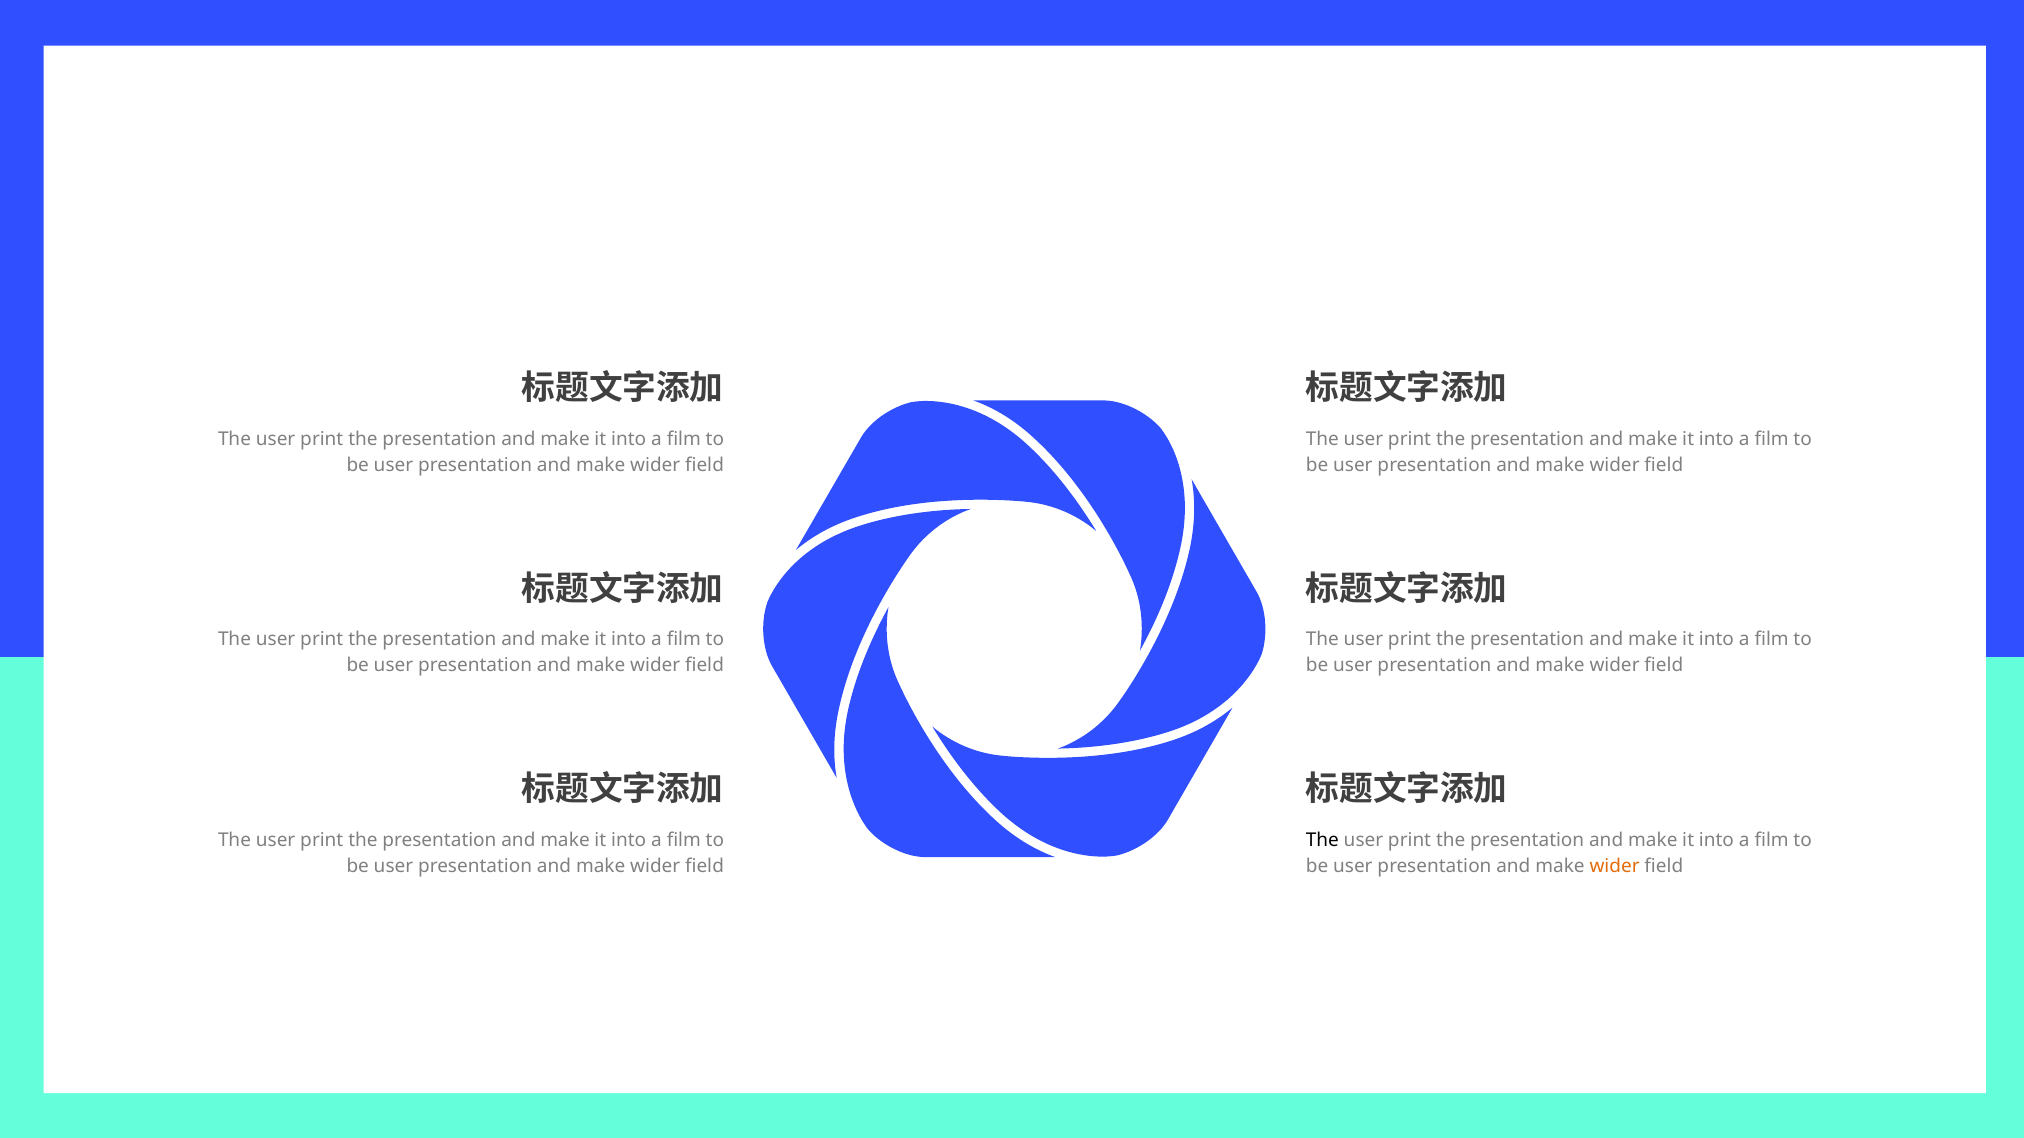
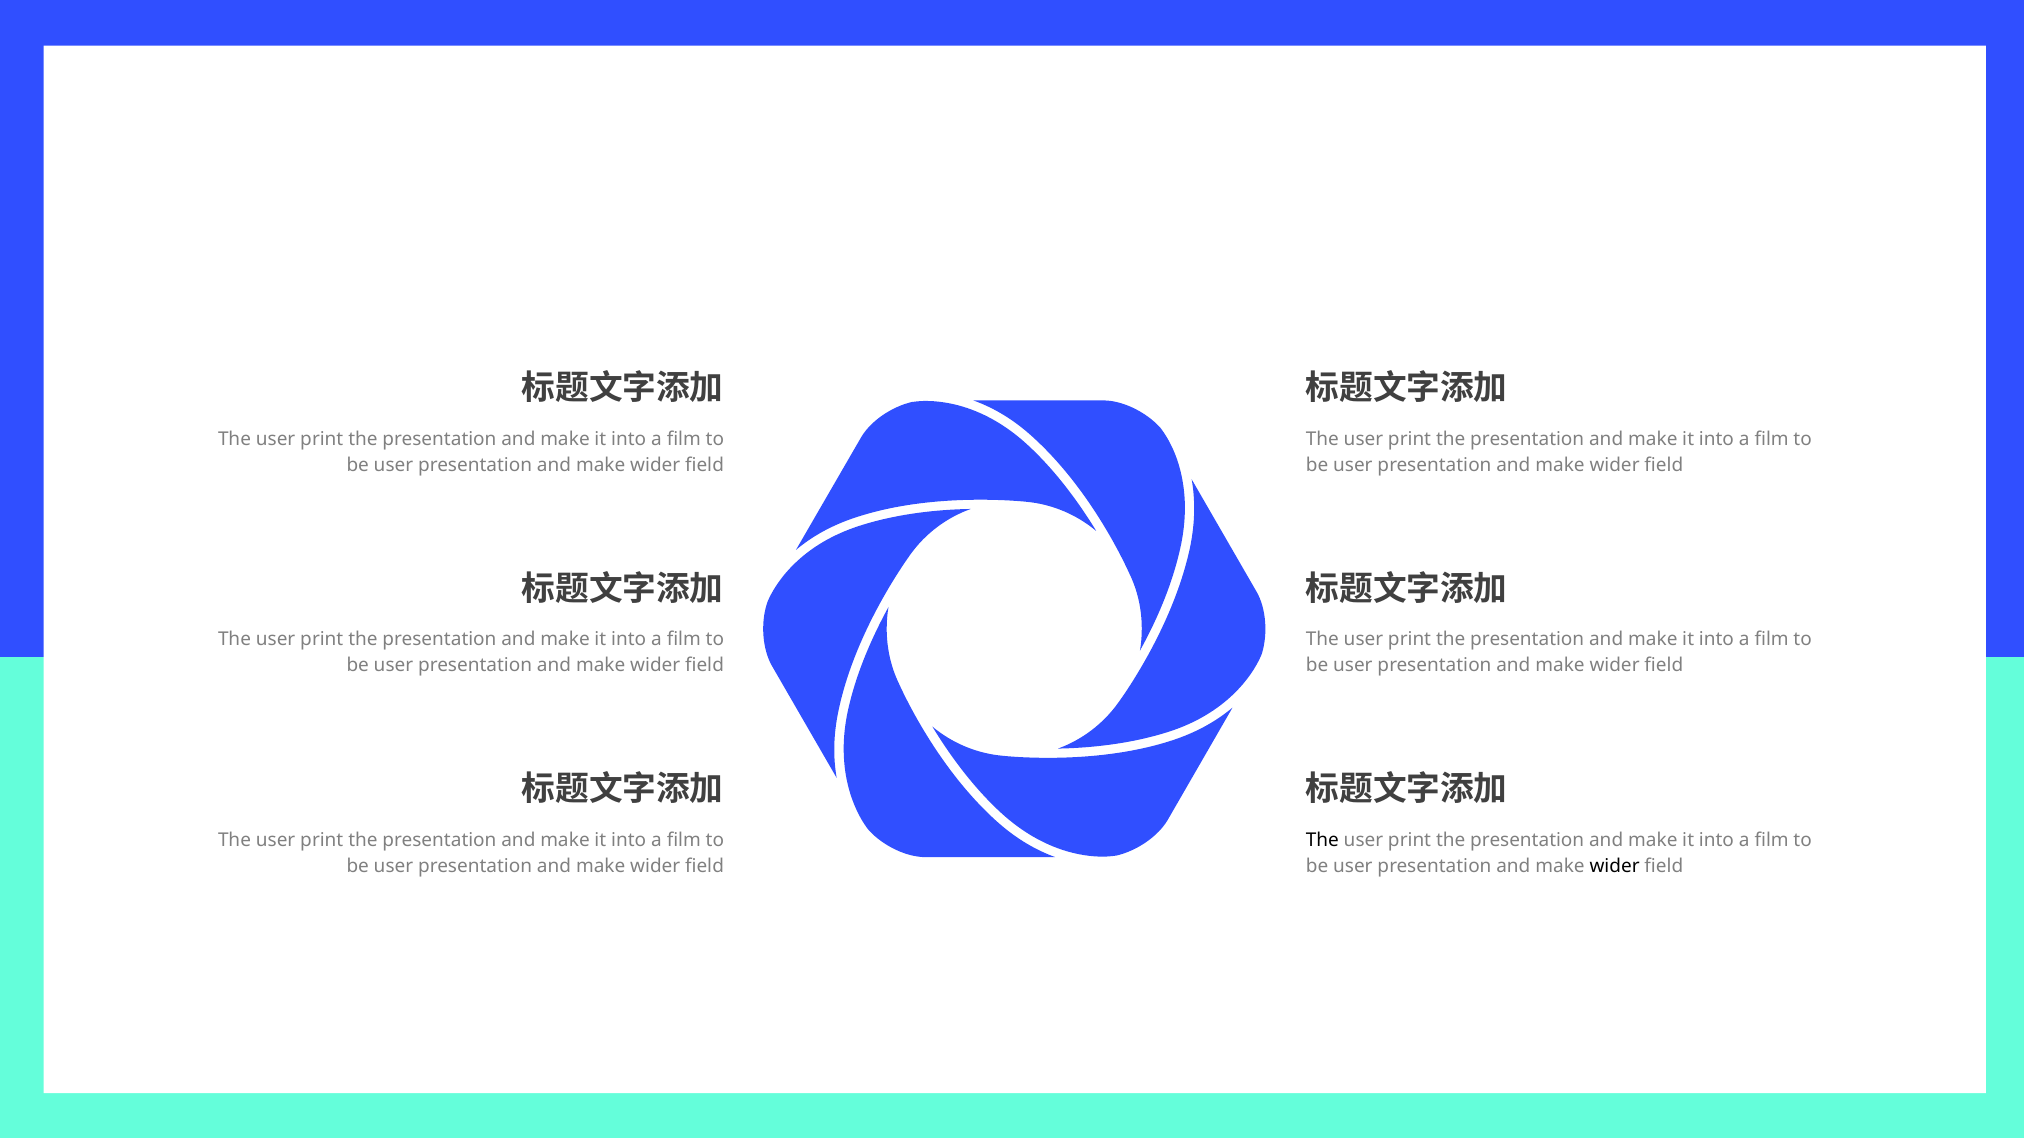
wider colour: orange -> black (1615, 866)
